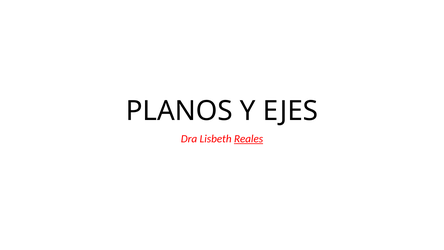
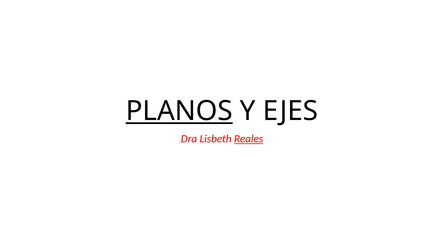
PLANOS underline: none -> present (179, 111)
